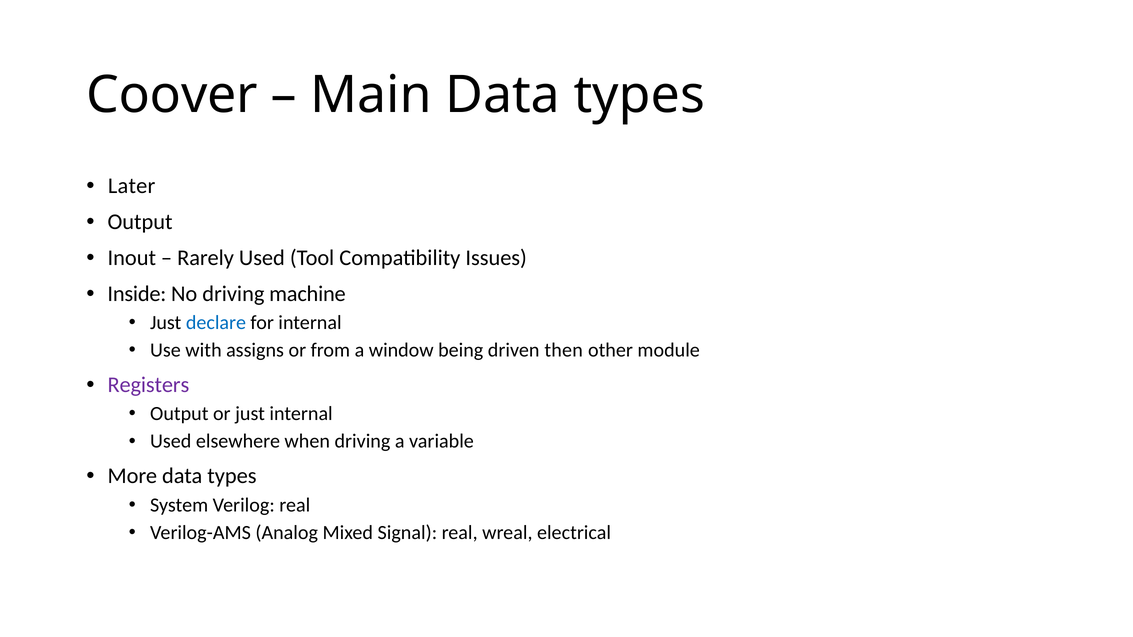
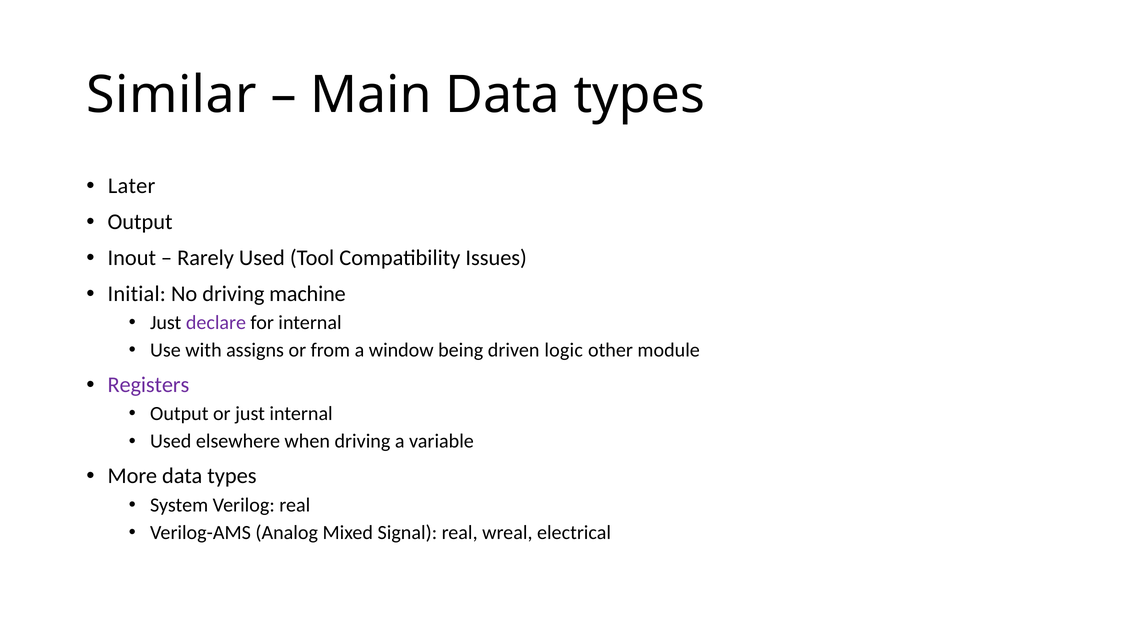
Coover: Coover -> Similar (172, 95)
Inside: Inside -> Initial (137, 294)
declare colour: blue -> purple (216, 323)
then: then -> logic (564, 350)
